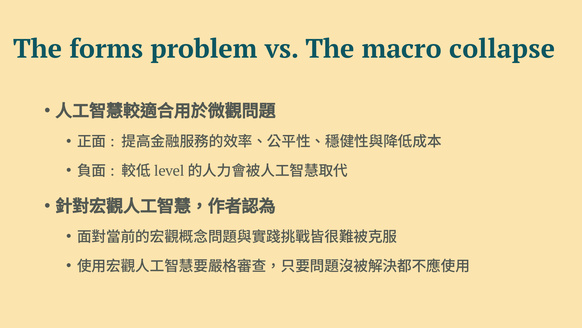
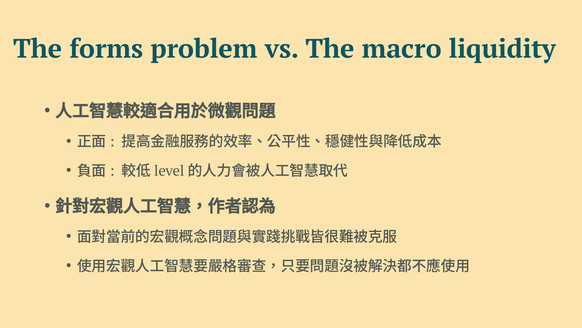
collapse: collapse -> liquidity (502, 49)
